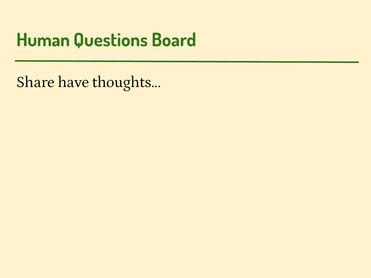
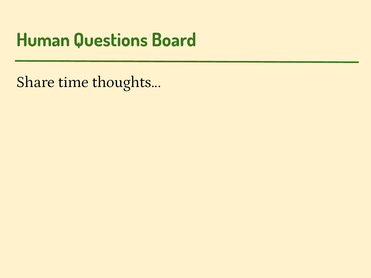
have: have -> time (73, 82)
